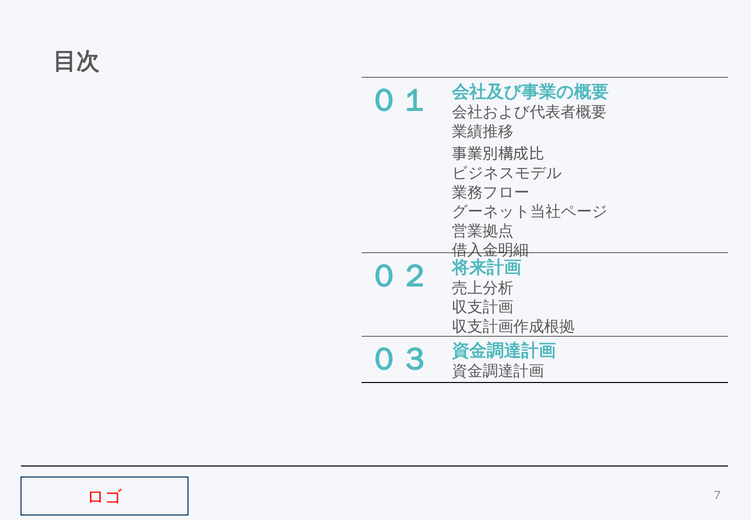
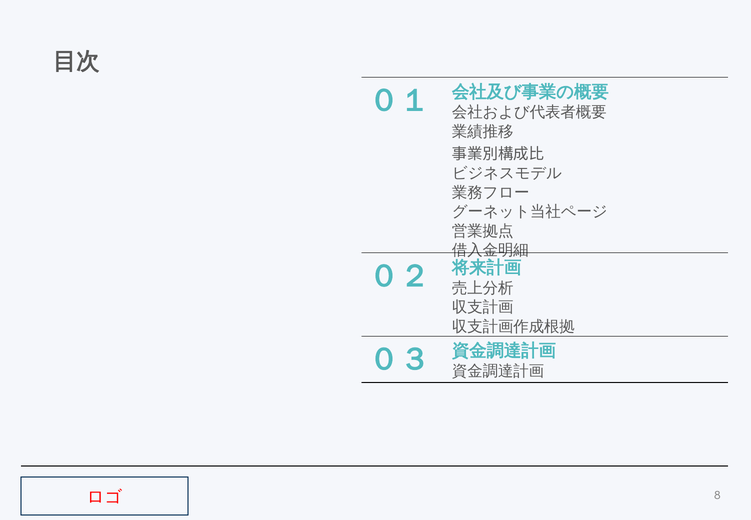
7: 7 -> 8 (717, 495)
